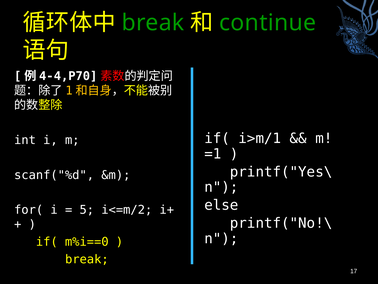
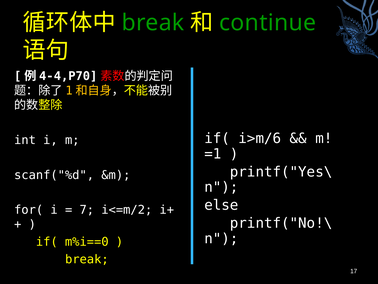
i>m/1: i>m/1 -> i>m/6 (260, 138)
5: 5 -> 7 (87, 210)
